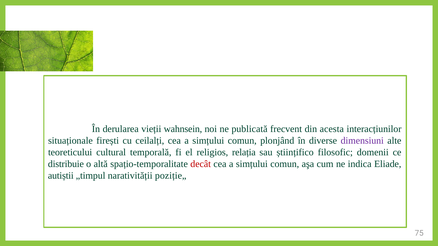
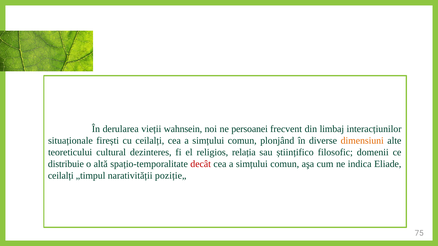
publicată: publicată -> persoanei (250, 129)
acesta: acesta -> limbaj (332, 129)
dimensiuni colour: purple -> orange (362, 141)
temporală: temporală -> dezinteres (151, 152)
autiștii: autiștii -> ceilalți (61, 176)
